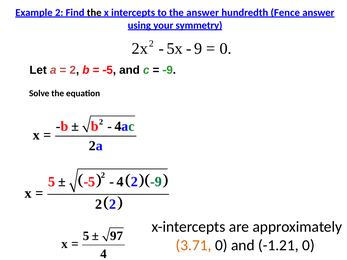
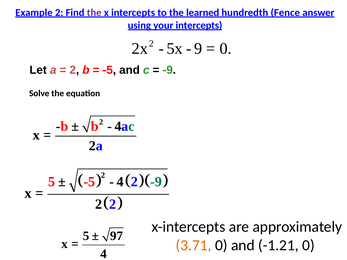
the colour: black -> purple (94, 13)
the answer: answer -> learned (203, 13)
your symmetry: symmetry -> intercepts (199, 25)
